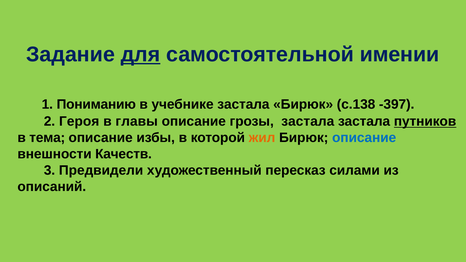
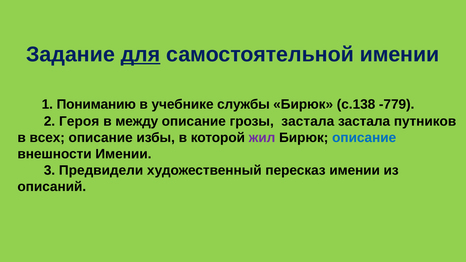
учебнике застала: застала -> службы (243, 104)
-397: -397 -> -779 (397, 104)
главы: главы -> между (137, 121)
путников underline: present -> none (425, 121)
тема: тема -> всех (47, 138)
жил colour: orange -> purple (262, 138)
внешности Качеств: Качеств -> Имении (123, 154)
пересказ силами: силами -> имении (355, 170)
